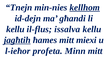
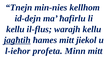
kellhom underline: present -> none (85, 7)
għandi: għandi -> ħafirlu (72, 18)
issalva: issalva -> warajh (67, 29)
miexi: miexi -> jiekol (86, 40)
